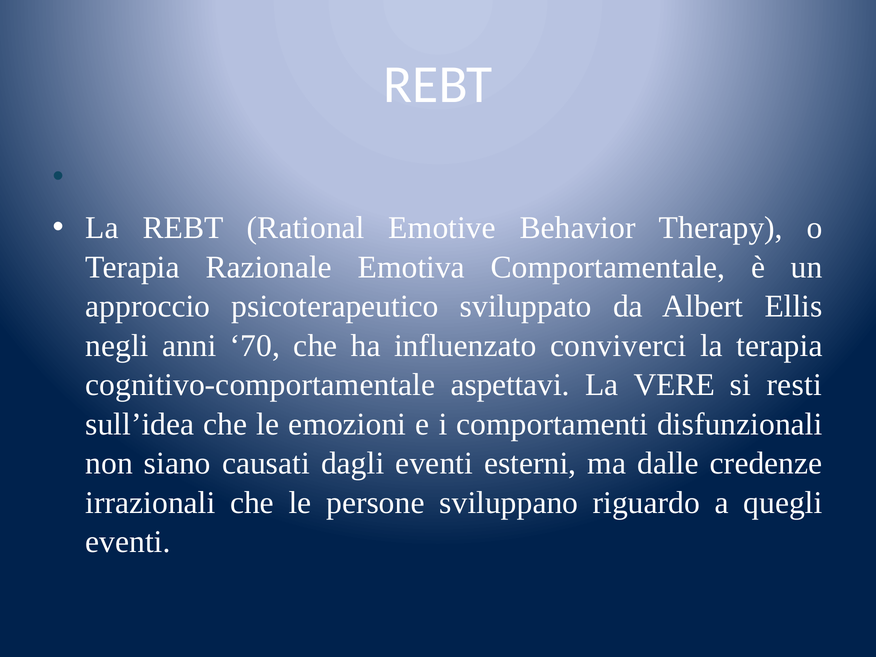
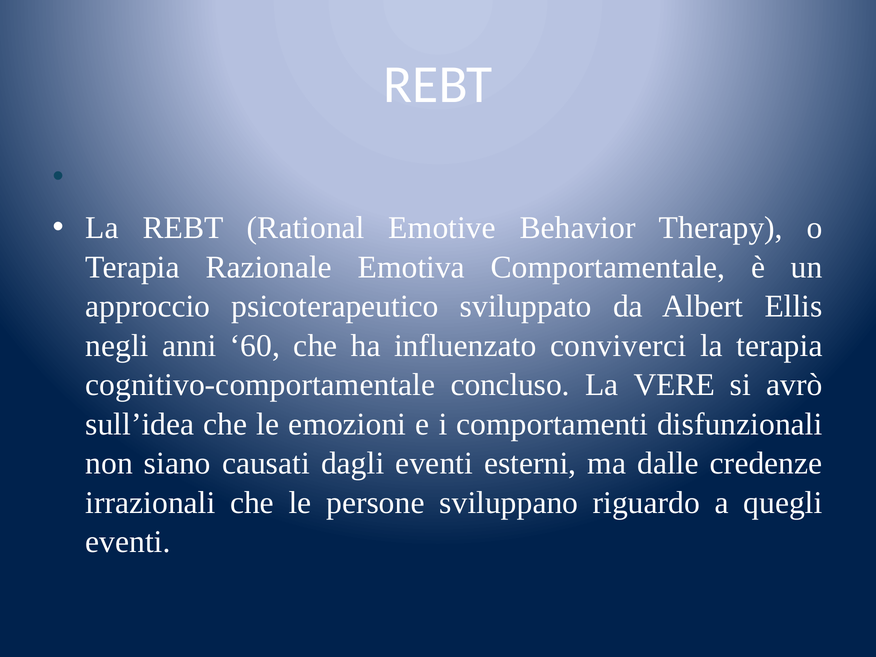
70: 70 -> 60 (255, 346)
aspettavi: aspettavi -> concluso (510, 385)
resti: resti -> avrò (795, 385)
